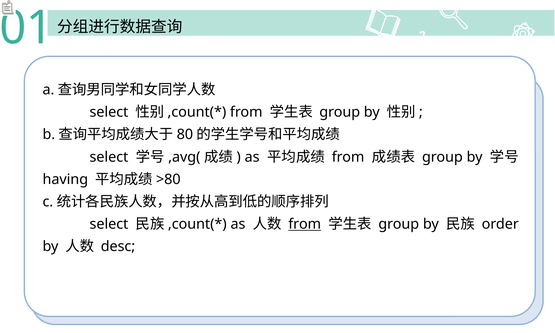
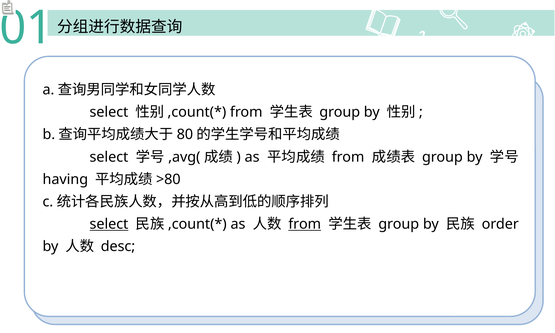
select underline: none -> present (109, 224)
